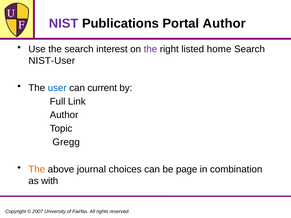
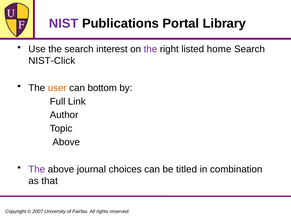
Portal Author: Author -> Library (224, 23)
NIST-User: NIST-User -> NIST-Click (52, 61)
user colour: blue -> orange (57, 88)
current: current -> bottom (102, 88)
Gregg: Gregg -> Above (66, 142)
The colour: orange -> purple (37, 169)
page: page -> titled (187, 169)
with: with -> that (50, 181)
